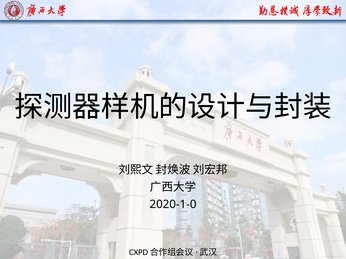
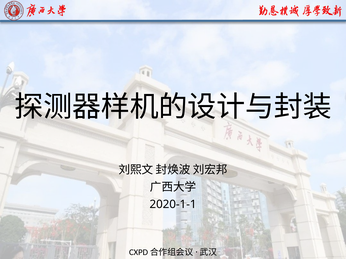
2020-1-0: 2020-1-0 -> 2020-1-1 (173, 205)
